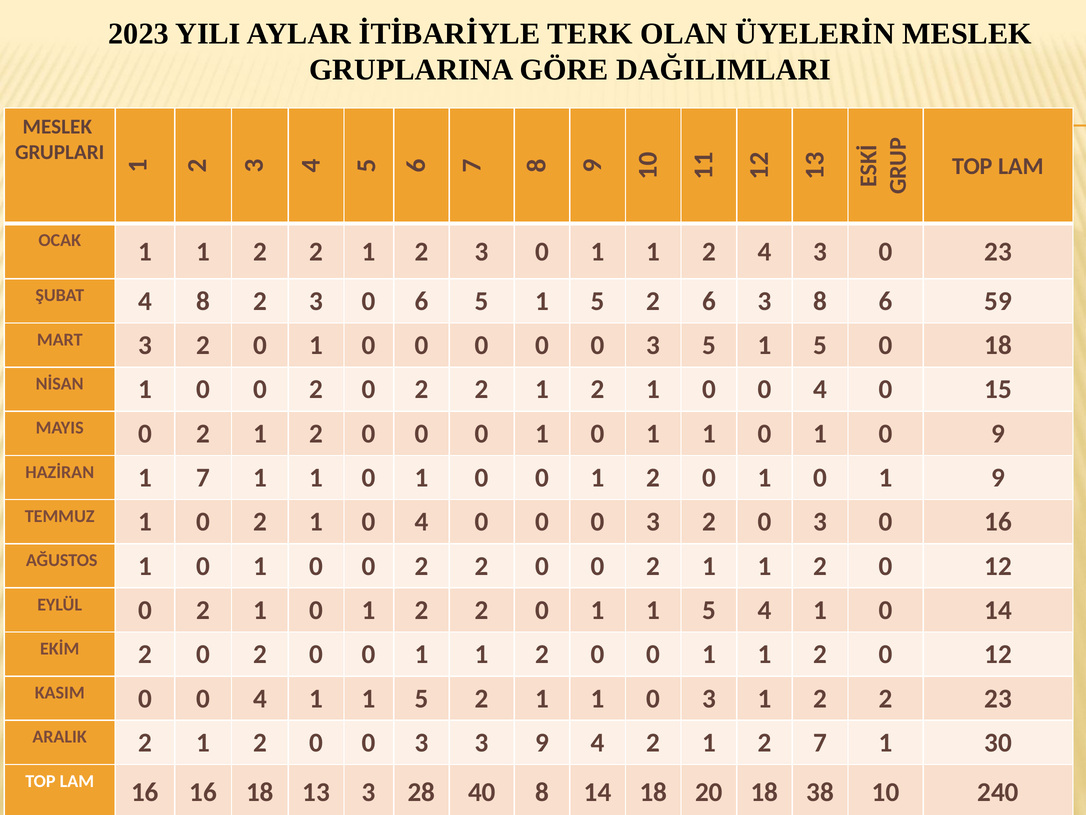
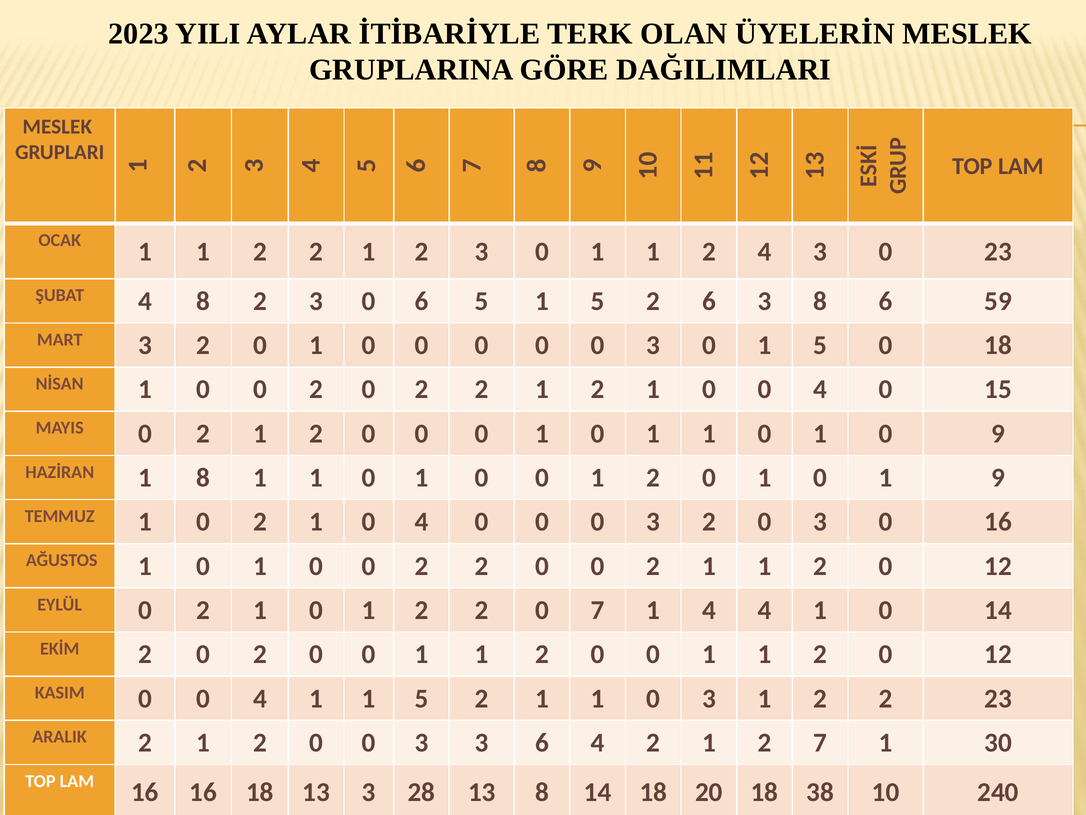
0 0 3 5: 5 -> 0 (709, 345)
1 7: 7 -> 8 (203, 478)
2 2 0 1: 1 -> 7 (598, 610)
5: 5 -> 4 (709, 610)
3 9: 9 -> 6 (542, 742)
28 40: 40 -> 13 (482, 792)
